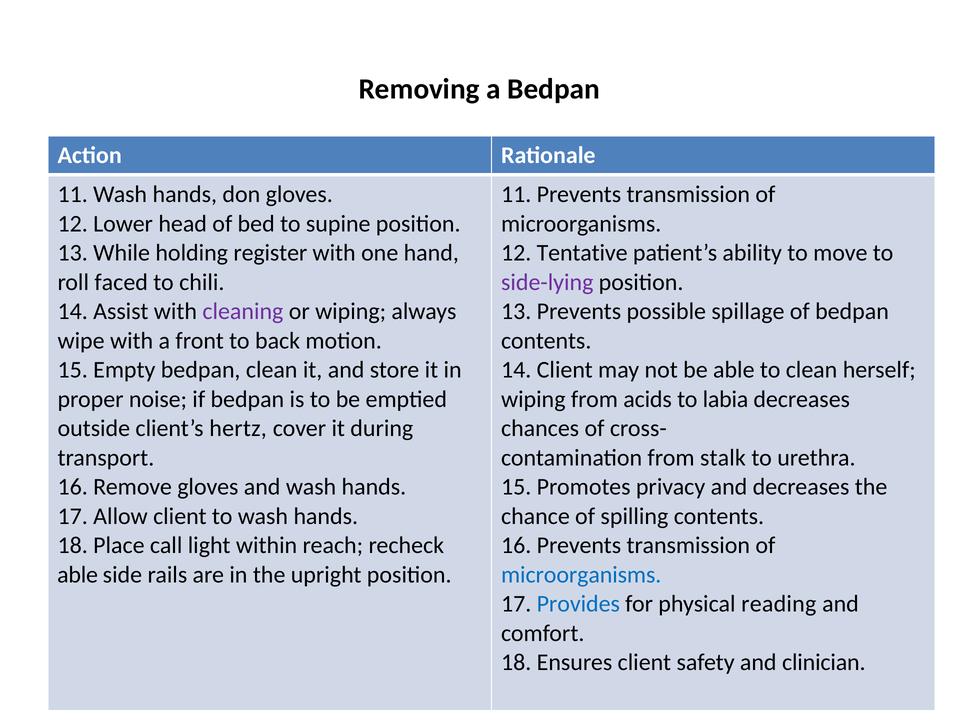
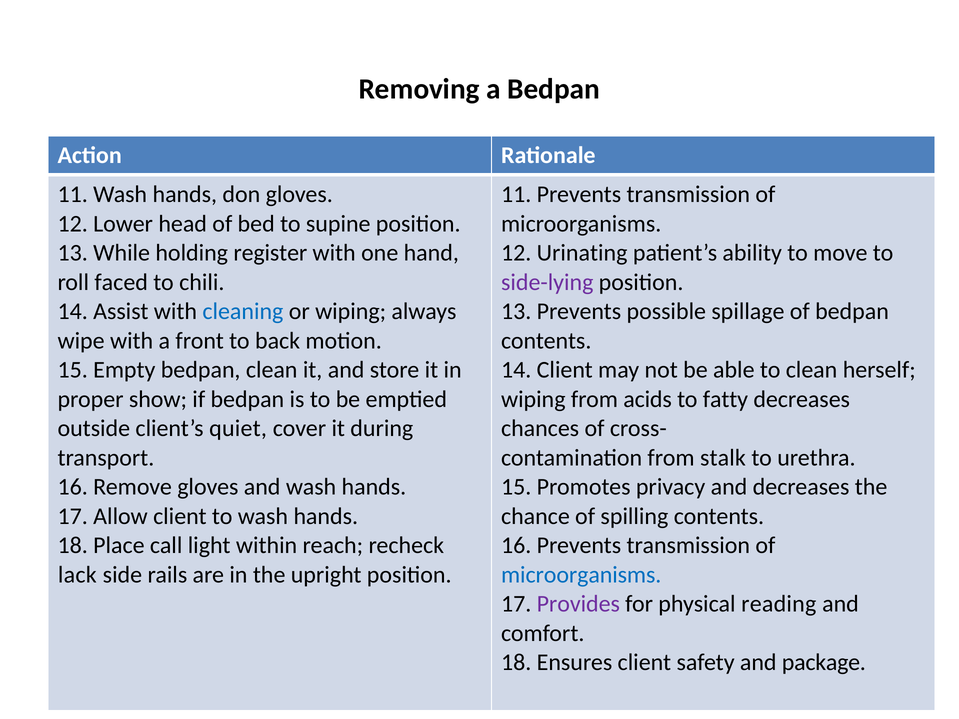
Tentative: Tentative -> Urinating (582, 253)
cleaning colour: purple -> blue (243, 312)
noise: noise -> show (158, 399)
labia: labia -> fatty (725, 399)
hertz: hertz -> quiet (238, 429)
able: able -> lack (77, 575)
Provides colour: blue -> purple (578, 604)
clinician: clinician -> package (824, 663)
